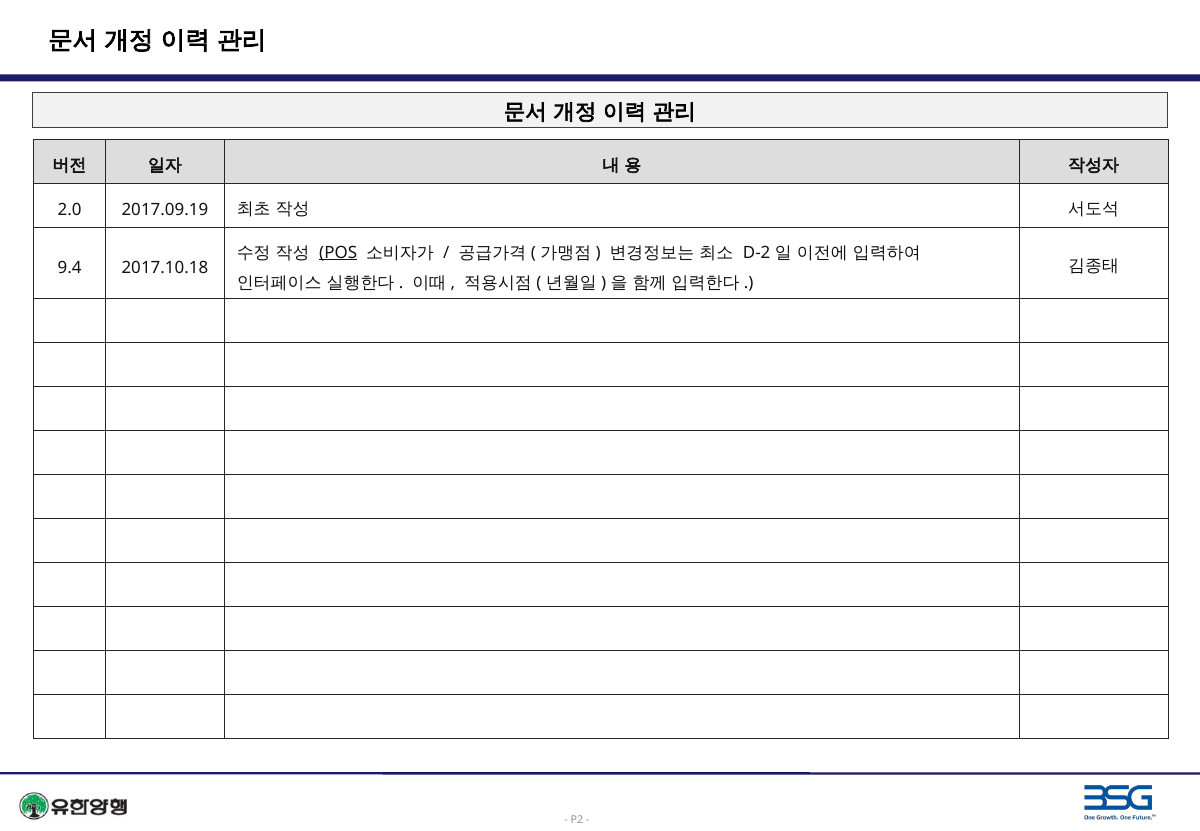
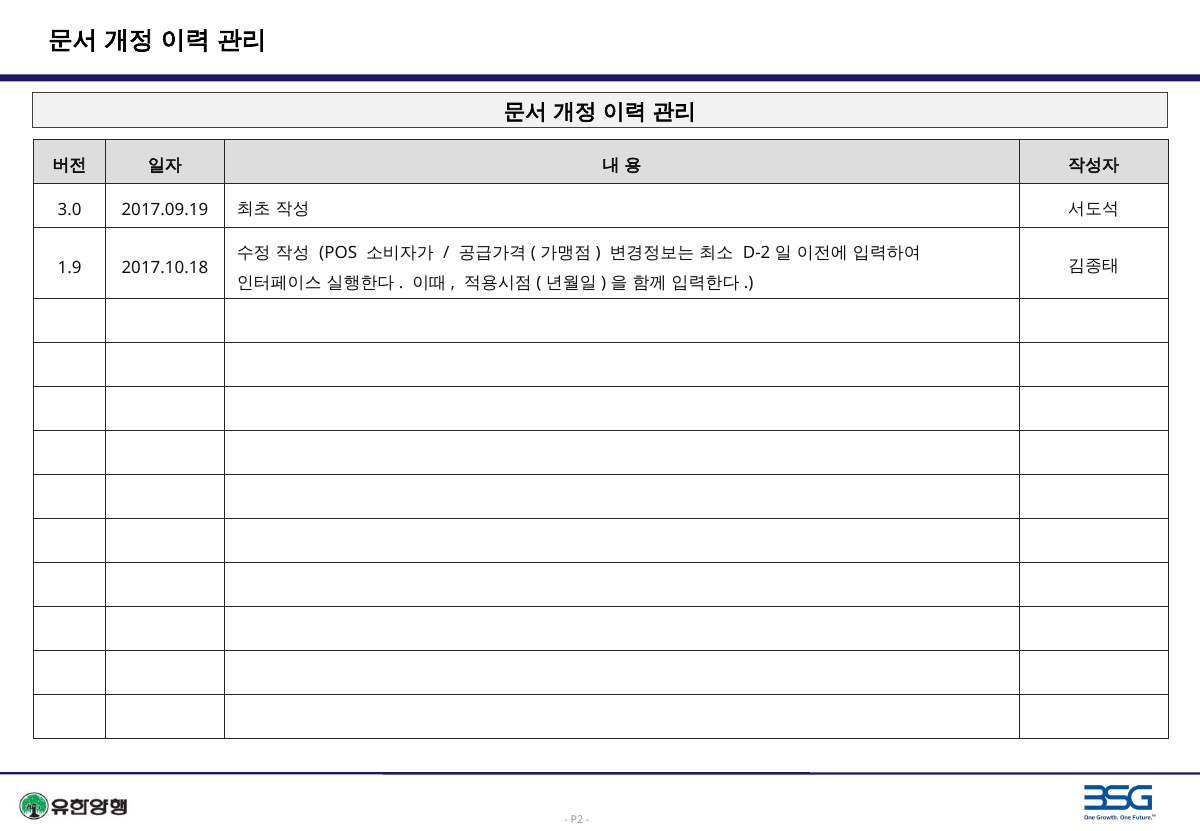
2.0: 2.0 -> 3.0 (70, 210)
POS underline: present -> none (338, 252)
9.4: 9.4 -> 1.9 (70, 267)
